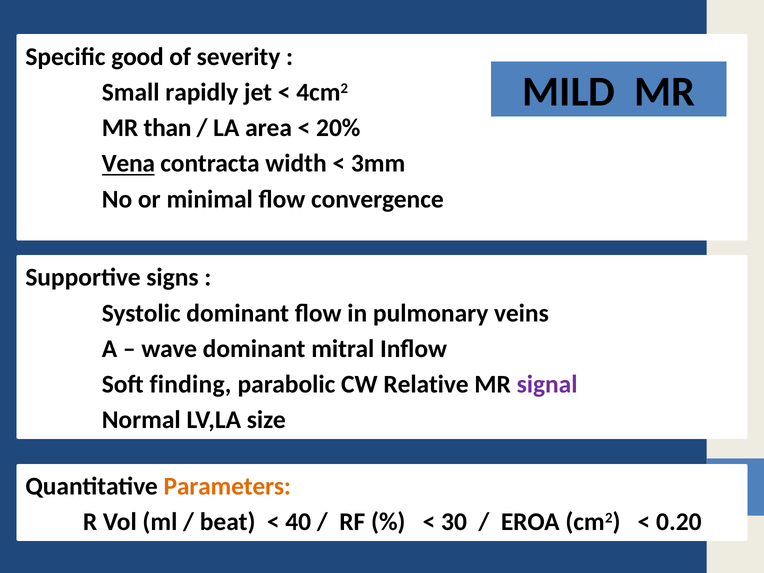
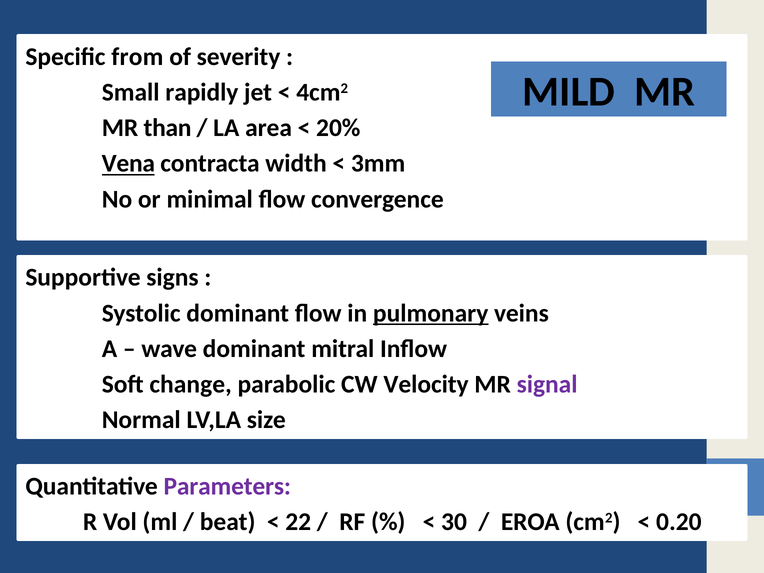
good: good -> from (137, 57)
pulmonary underline: none -> present (431, 313)
finding: finding -> change (191, 384)
Relative: Relative -> Velocity (426, 384)
Parameters colour: orange -> purple (227, 486)
40: 40 -> 22 (298, 522)
